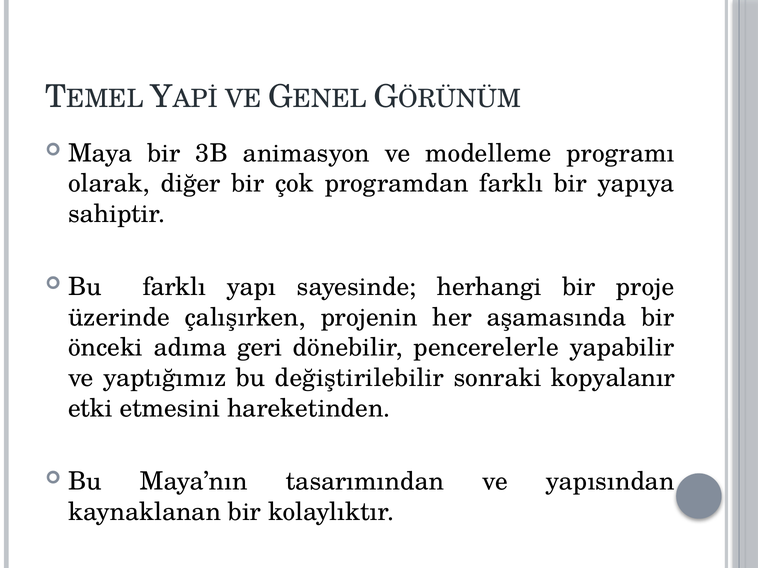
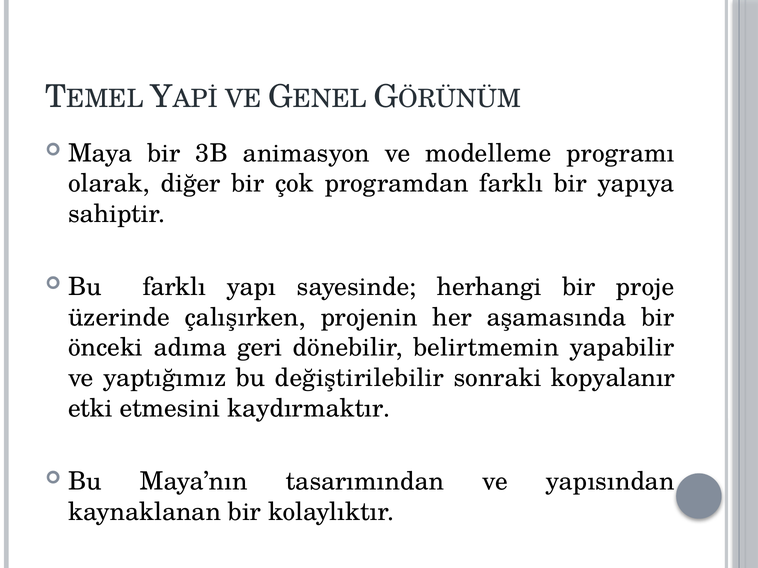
pencerelerle: pencerelerle -> belirtmemin (486, 348)
hareketinden: hareketinden -> kaydırmaktır (309, 409)
